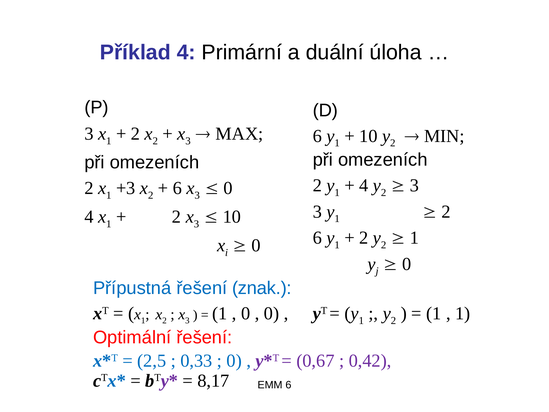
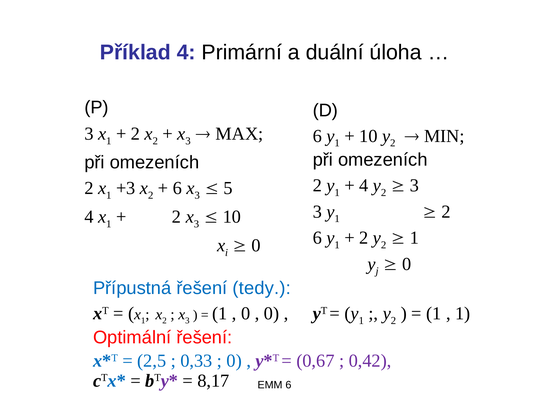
0: 0 -> 5 (228, 188)
znak: znak -> tedy (262, 288)
